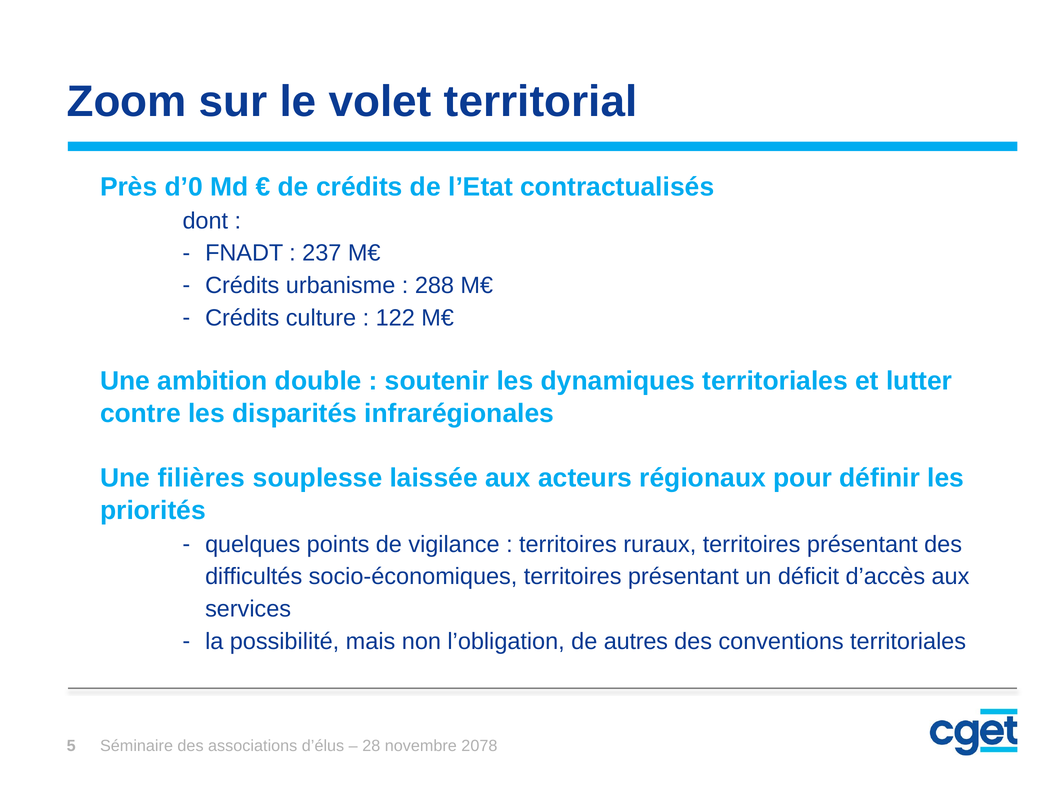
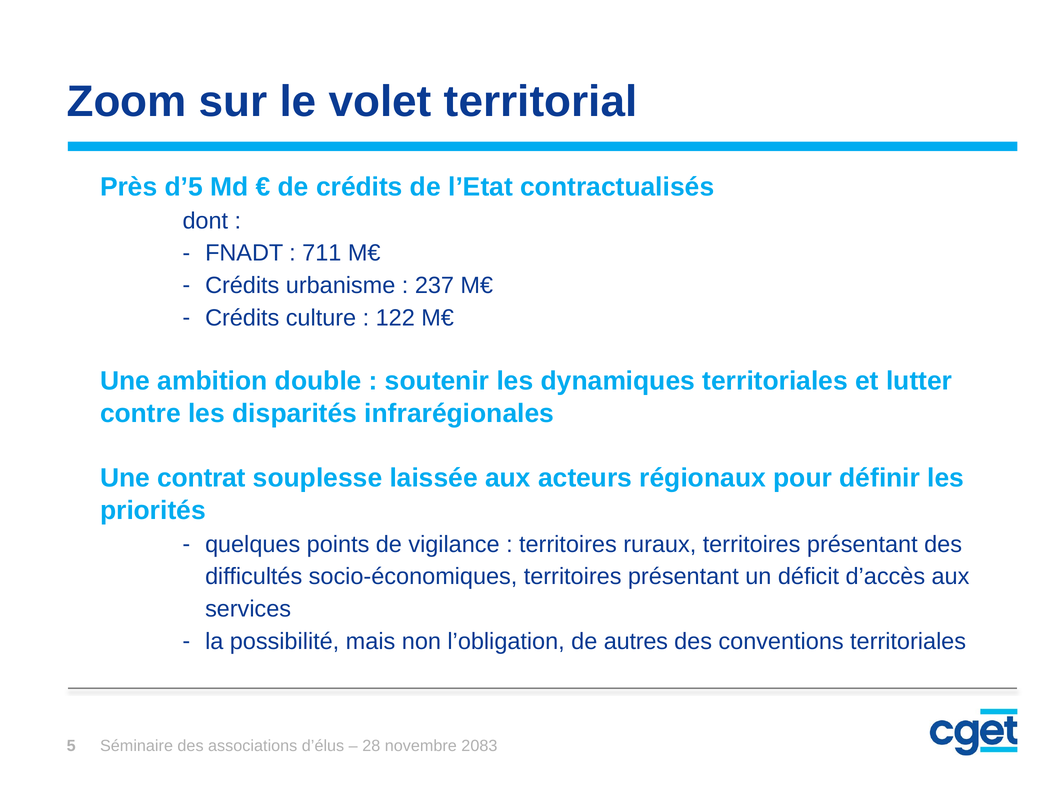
d’0: d’0 -> d’5 (184, 187)
237: 237 -> 711 (322, 253)
288: 288 -> 237 (434, 286)
filières: filières -> contrat (202, 478)
2078: 2078 -> 2083 (479, 746)
